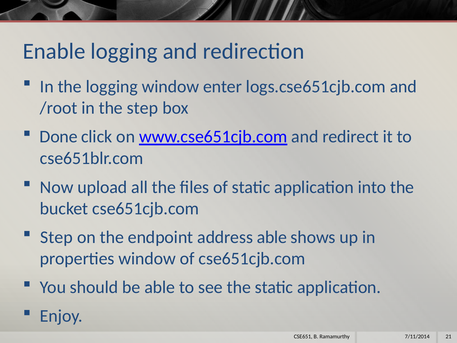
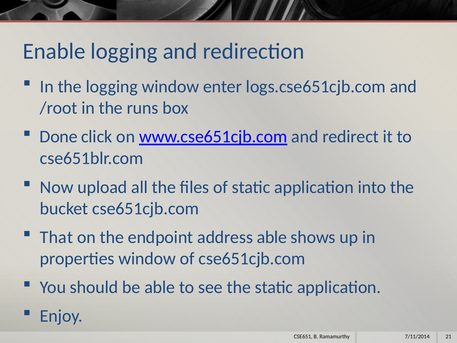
the step: step -> runs (143, 108)
Step: Step -> That (56, 237)
